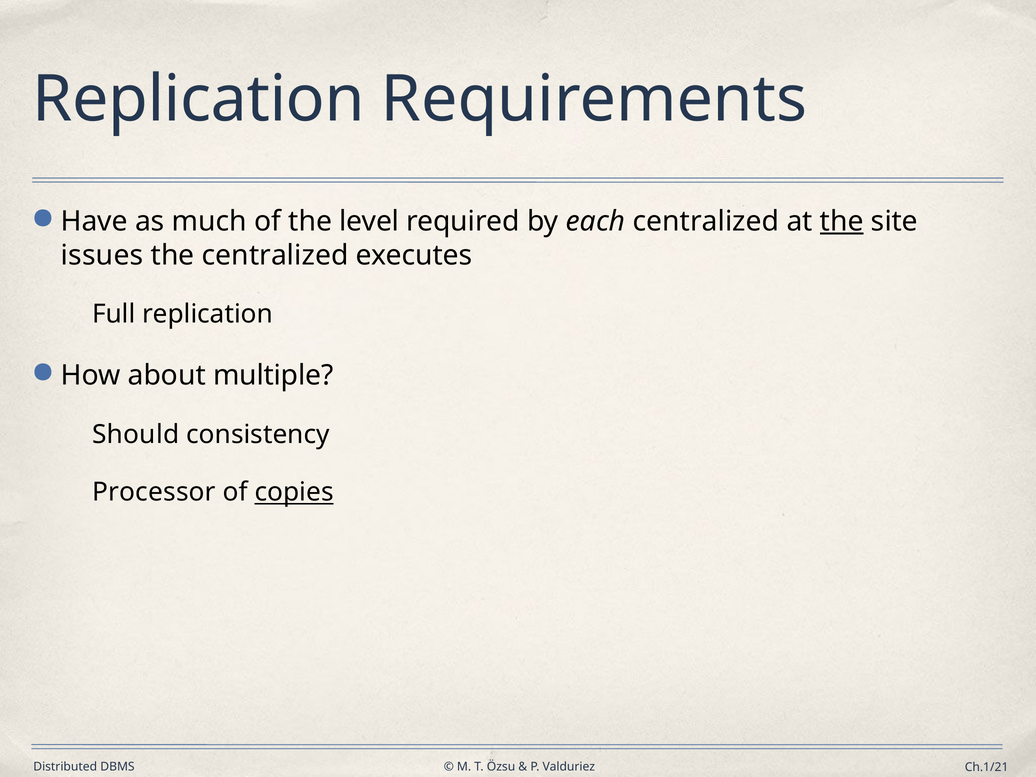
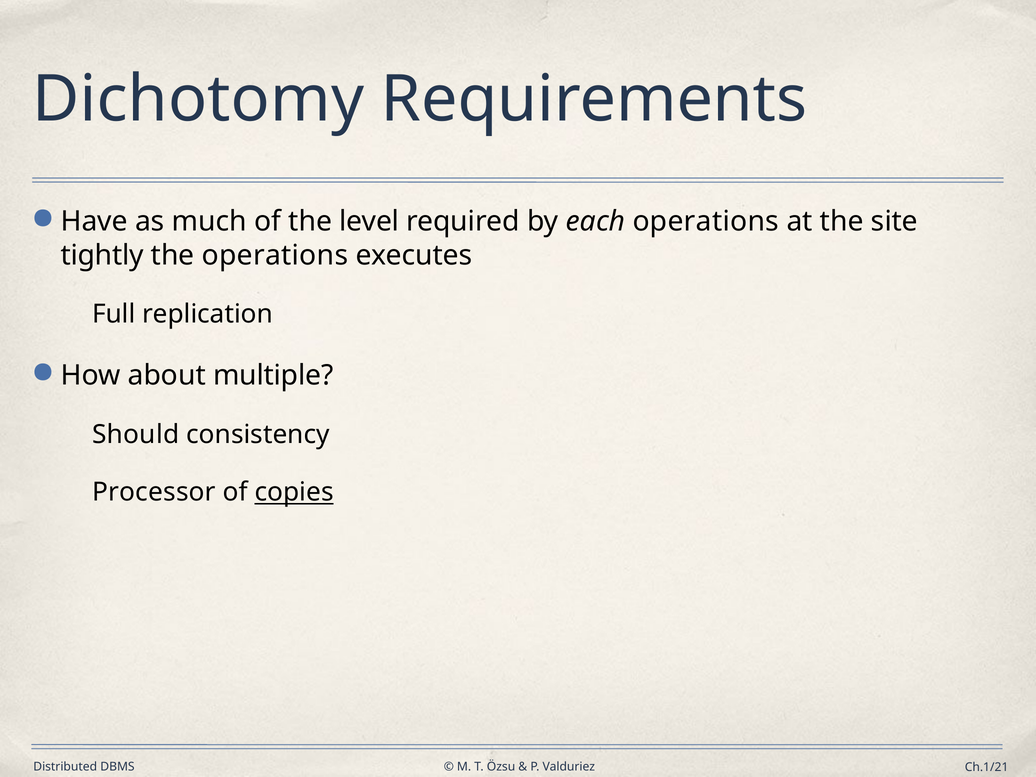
Replication: Replication -> Dichotomy (198, 99)
each centralized: centralized -> operations (706, 221)
the underline: present -> none (842, 221)
issues: issues -> tightly (102, 255)
the centralized: centralized -> operations (275, 255)
